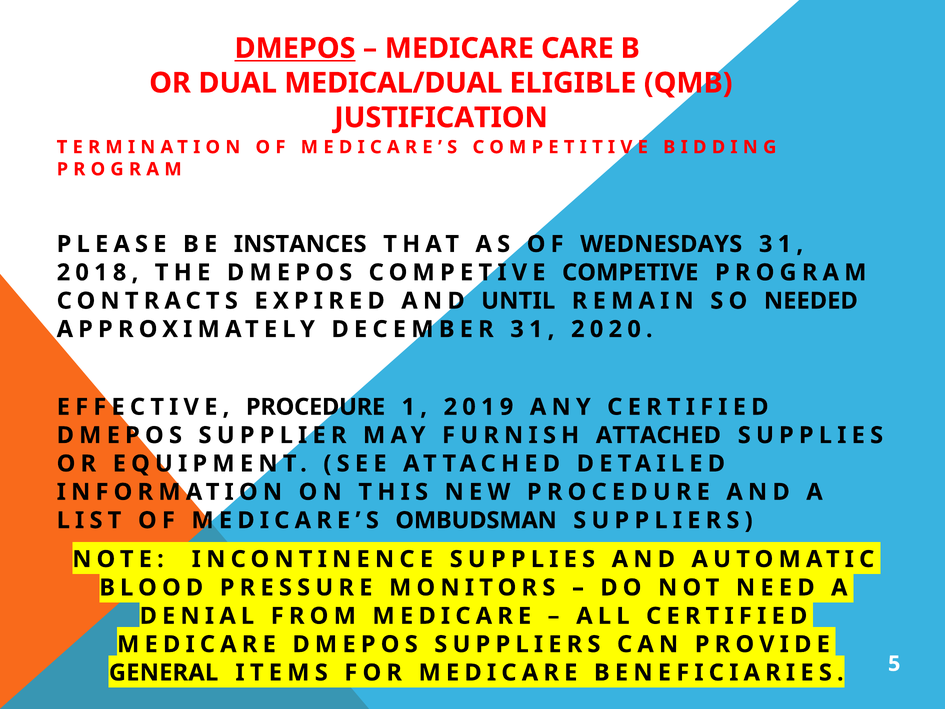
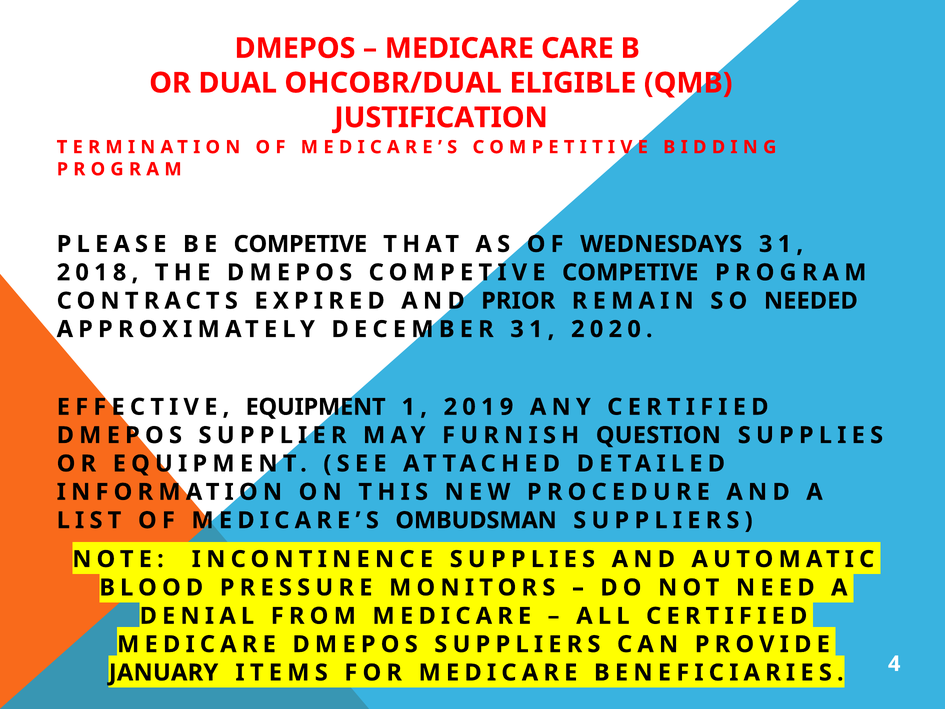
DMEPOS underline: present -> none (295, 48)
MEDICAL/DUAL: MEDICAL/DUAL -> OHCOBR/DUAL (393, 83)
BE INSTANCES: INSTANCES -> COMPETIVE (300, 244)
UNTIL: UNTIL -> PRIOR (518, 301)
EFFECTIVE PROCEDURE: PROCEDURE -> EQUIPMENT (316, 407)
FURNISH ATTACHED: ATTACHED -> QUESTION (658, 435)
GENERAL: GENERAL -> JANUARY (164, 672)
5: 5 -> 4 (894, 664)
